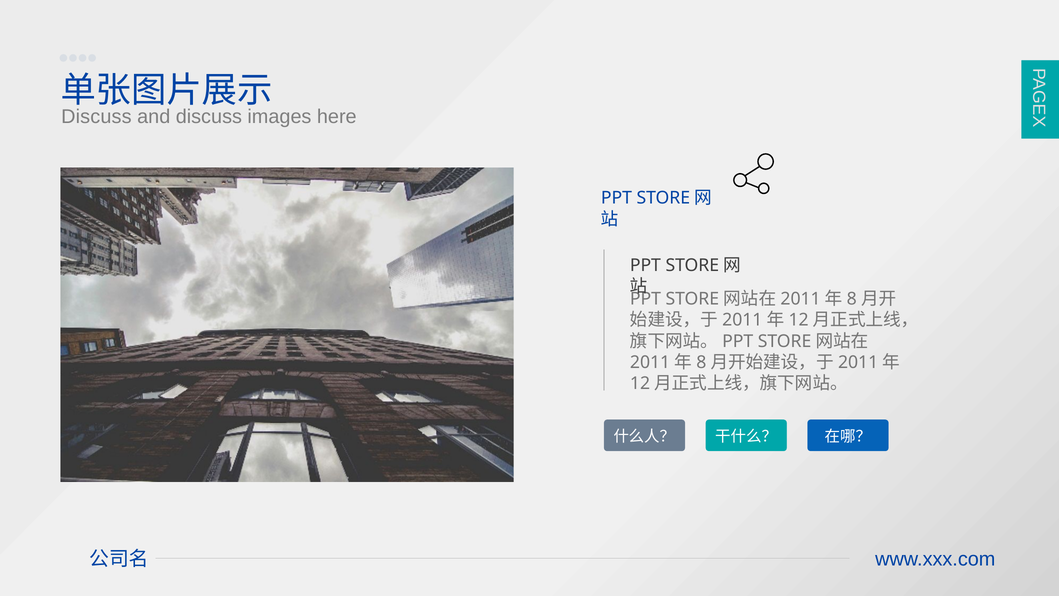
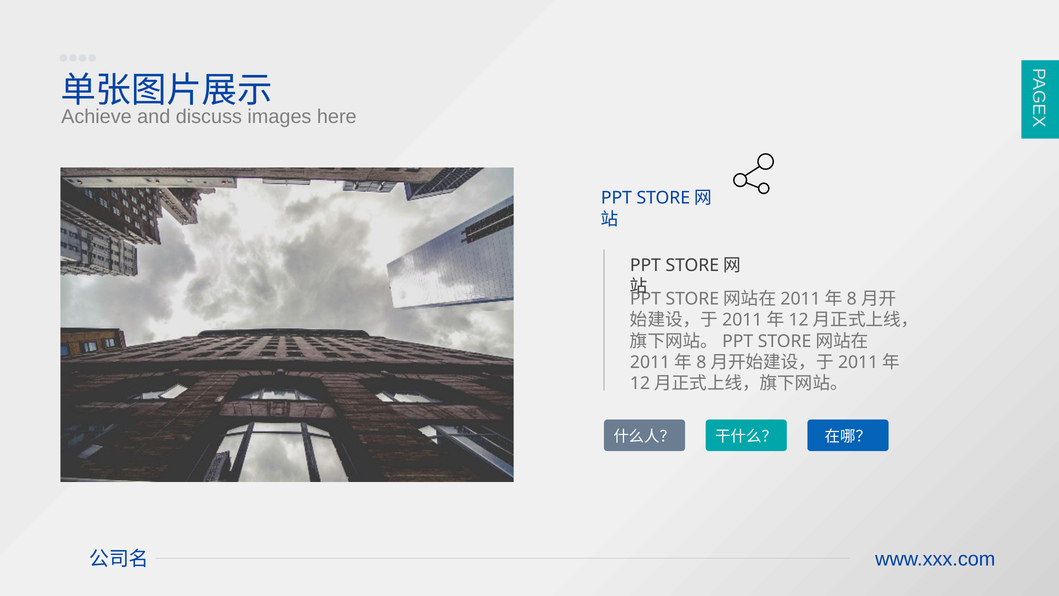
Discuss: Discuss -> Achieve (96, 117)
